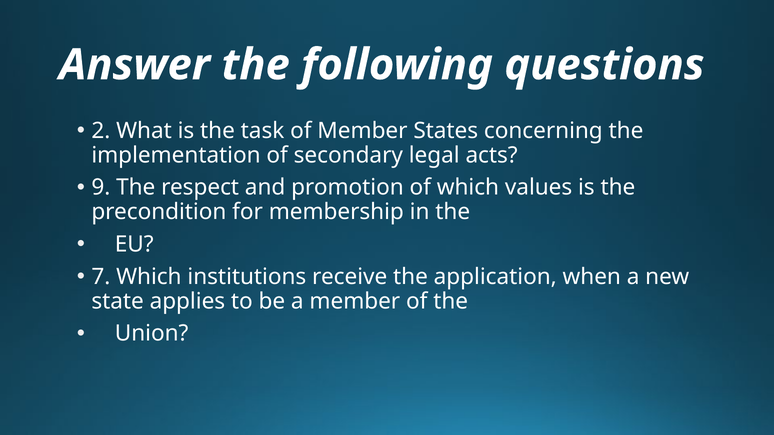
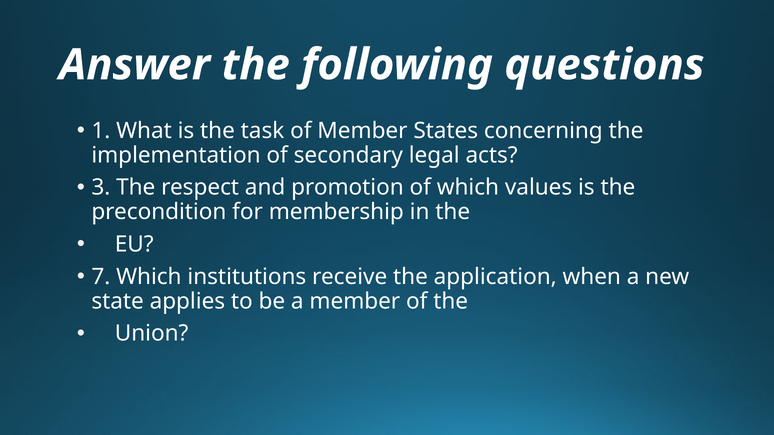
2: 2 -> 1 (101, 131)
9: 9 -> 3 (101, 188)
